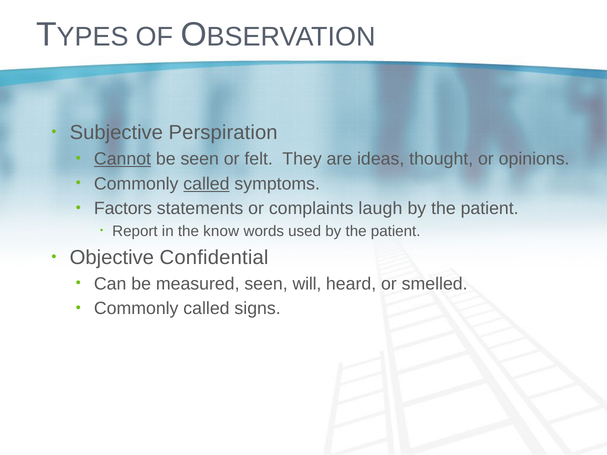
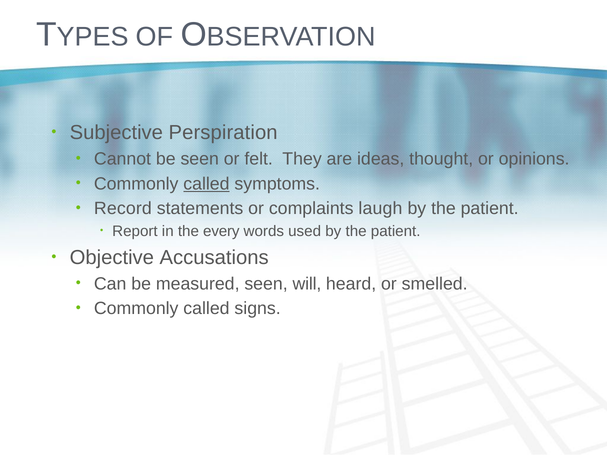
Cannot underline: present -> none (122, 159)
Factors: Factors -> Record (123, 209)
know: know -> every (221, 231)
Confidential: Confidential -> Accusations (214, 258)
